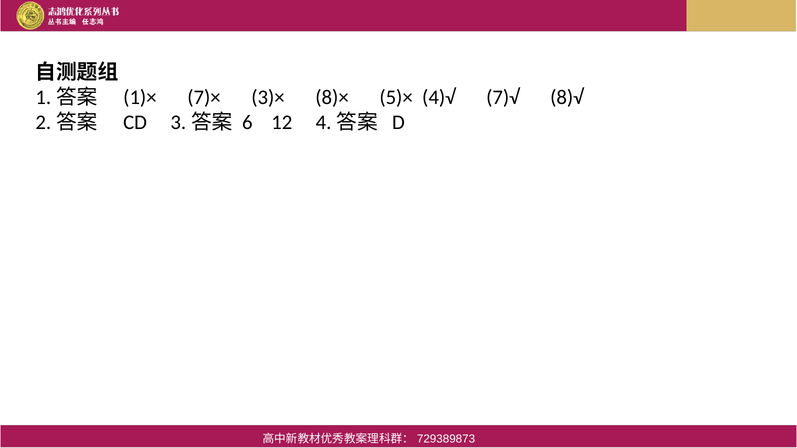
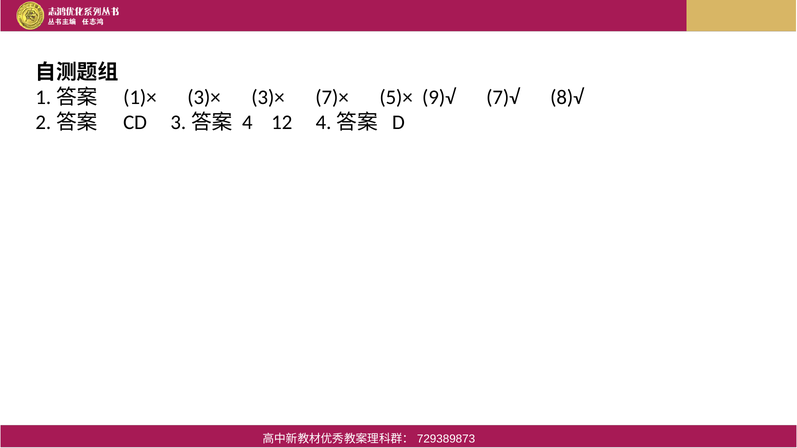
1)× 7)×: 7)× -> 3)× (204, 97)
8)×: 8)× -> 7)× (332, 97)
4)√: 4)√ -> 9)√ (439, 97)
6: 6 -> 4 (247, 122)
